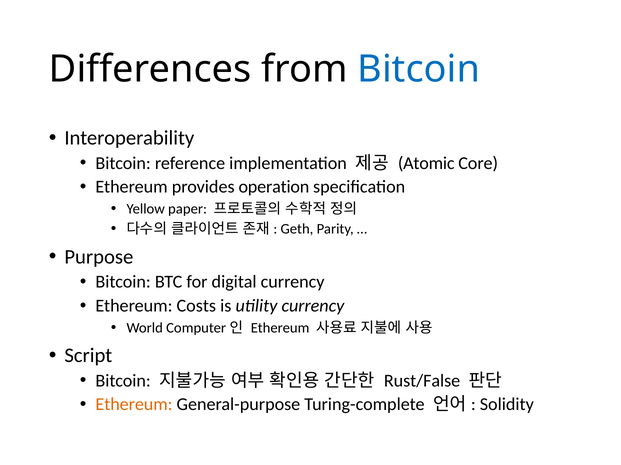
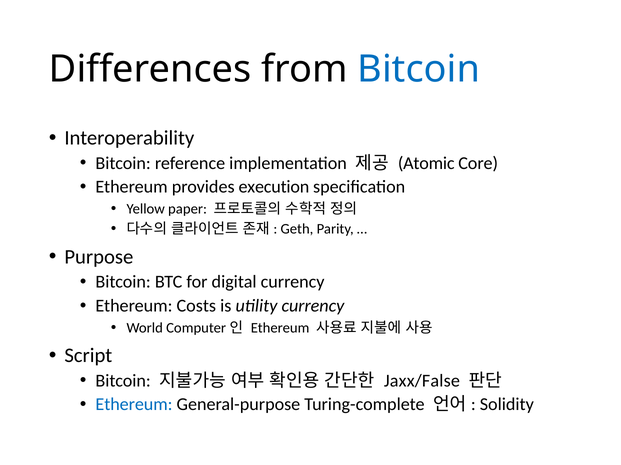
operation: operation -> execution (274, 187)
Rust/False: Rust/False -> Jaxx/False (422, 381)
Ethereum colour: orange -> blue (134, 405)
